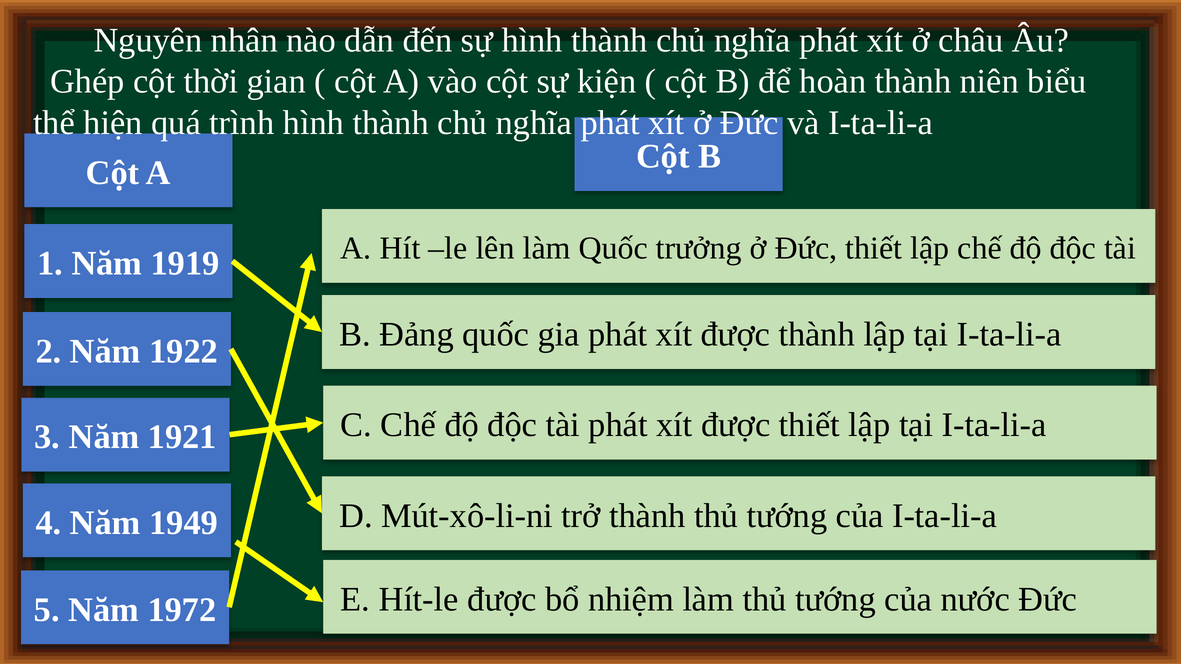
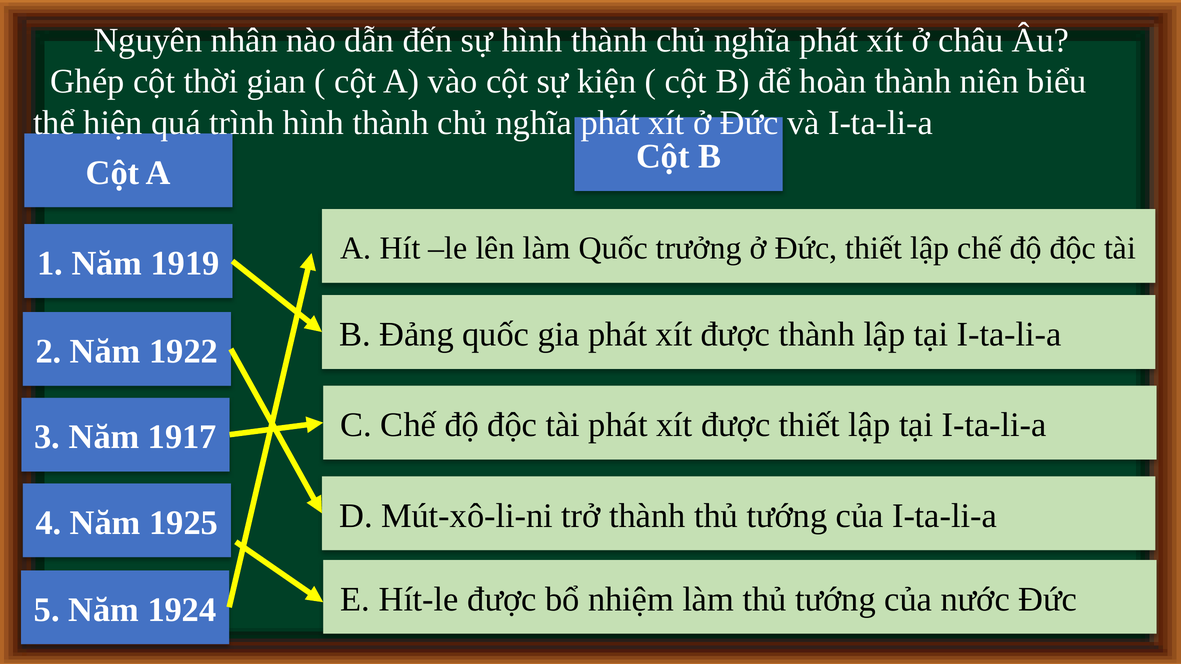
1921: 1921 -> 1917 (182, 437)
1949: 1949 -> 1925 (184, 523)
1972: 1972 -> 1924 (182, 610)
